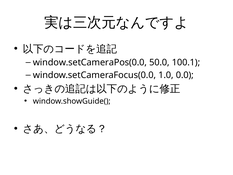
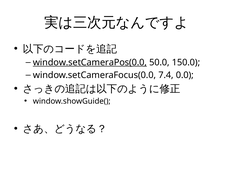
window.setCameraPos(0.0 underline: none -> present (90, 62)
100.1: 100.1 -> 150.0 (186, 62)
1.0: 1.0 -> 7.4 (166, 75)
